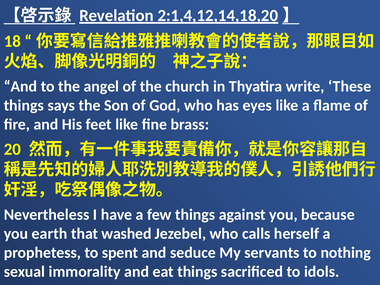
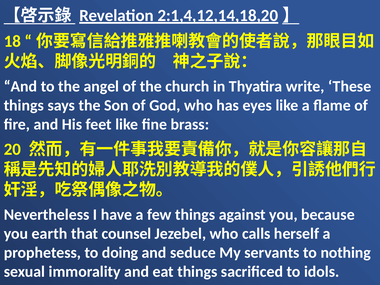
washed: washed -> counsel (126, 234)
spent: spent -> doing (120, 253)
